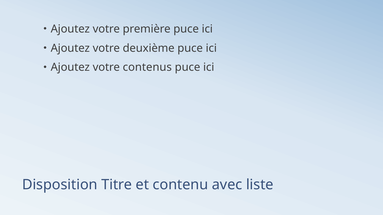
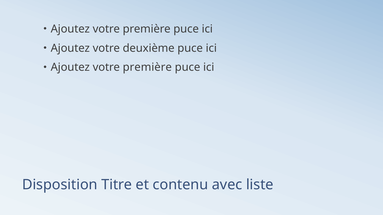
contenus: contenus -> première (147, 67)
